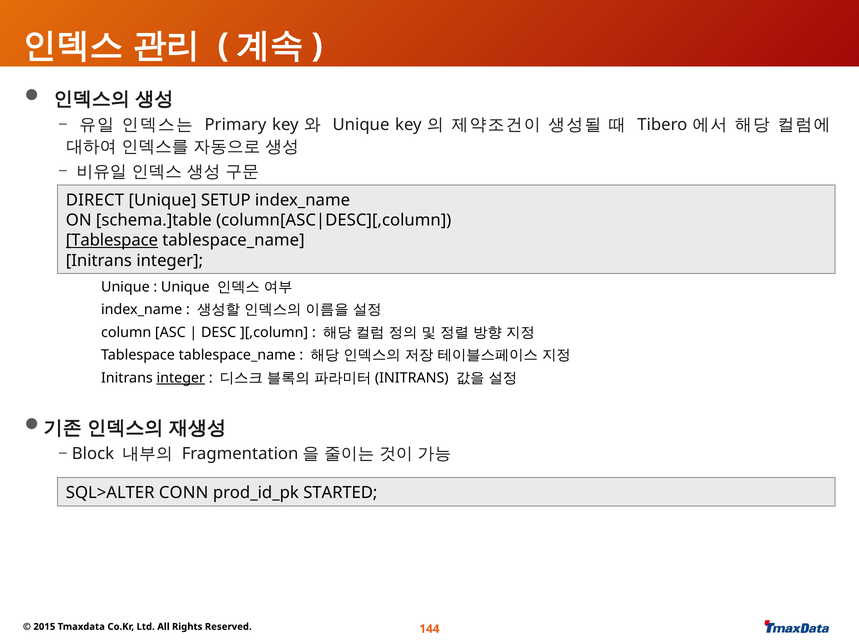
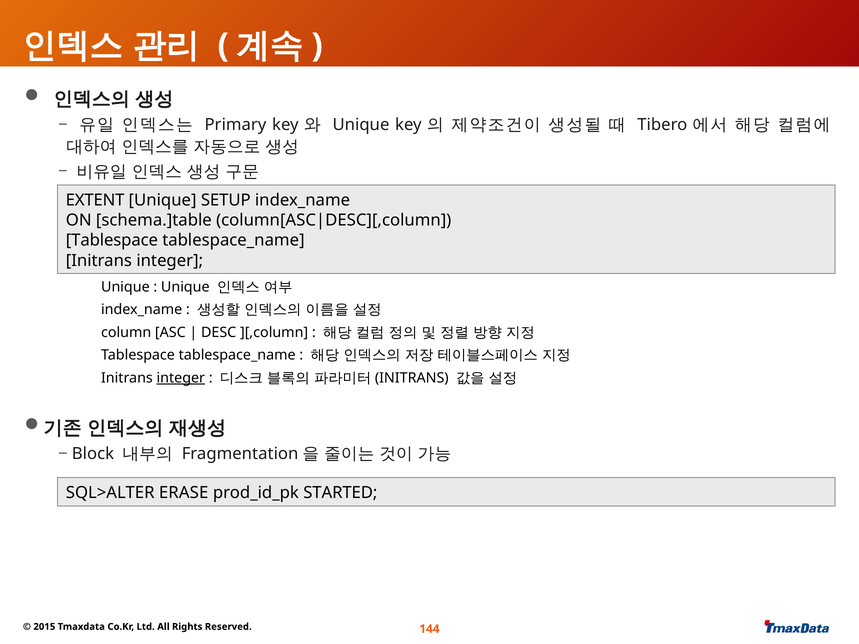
DIRECT: DIRECT -> EXTENT (95, 200)
Tablespace underline: present -> none (112, 241)
CONN: CONN -> ERASE (184, 493)
